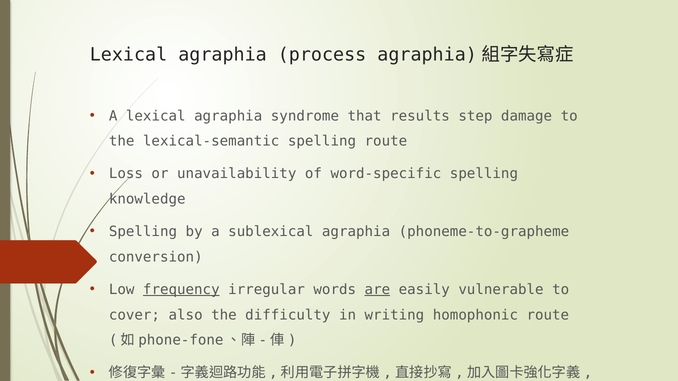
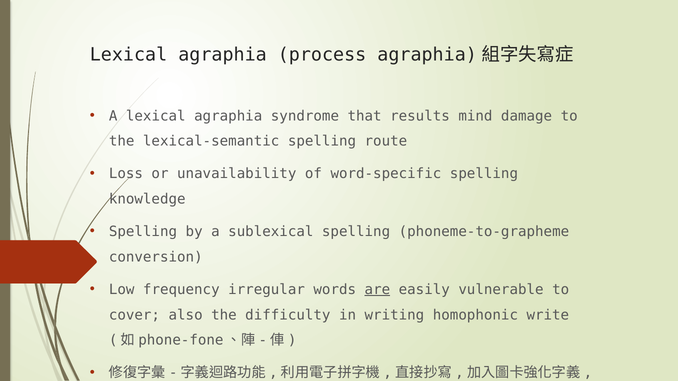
step: step -> mind (475, 116)
sublexical agraphia: agraphia -> spelling (356, 232)
frequency underline: present -> none (181, 290)
homophonic route: route -> write (548, 315)
